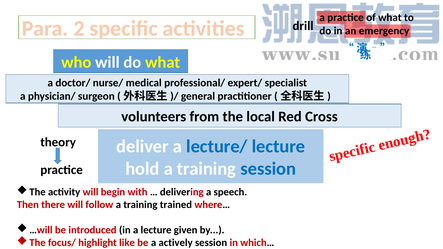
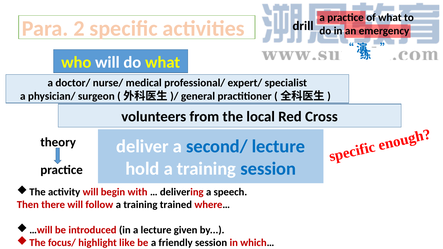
lecture/: lecture/ -> second/ (217, 147)
actively: actively -> friendly (176, 243)
